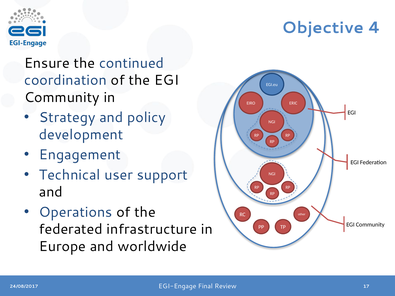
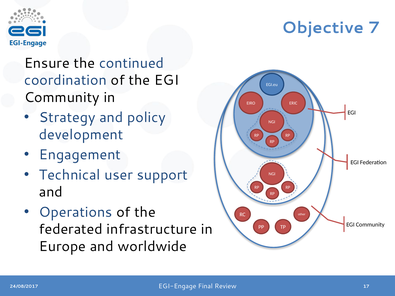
4: 4 -> 7 (374, 28)
